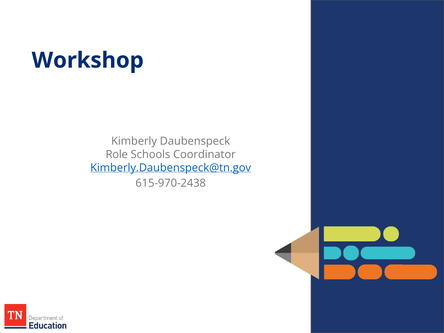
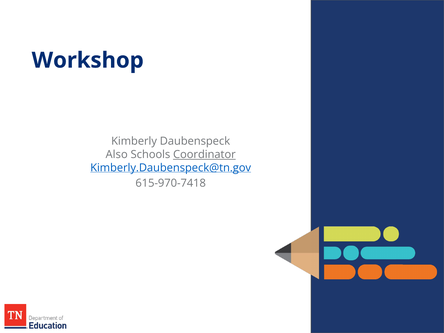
Role: Role -> Also (117, 155)
Coordinator underline: none -> present (204, 155)
615-970-2438: 615-970-2438 -> 615-970-7418 (171, 183)
